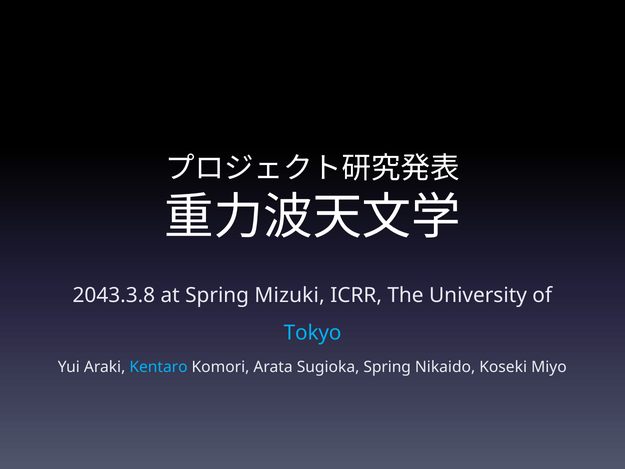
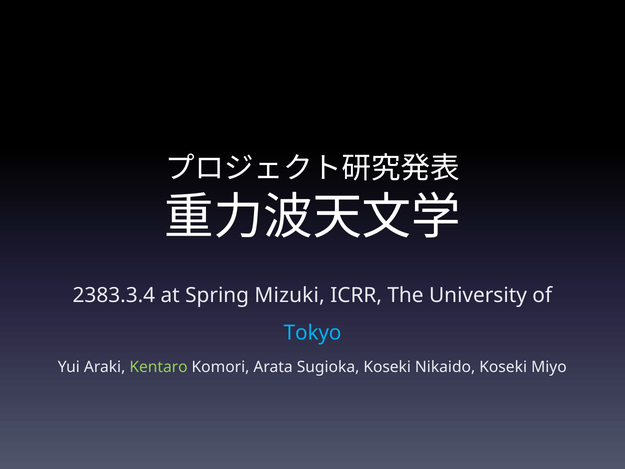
2043.3.8: 2043.3.8 -> 2383.3.4 (114, 295)
Kentaro colour: light blue -> light green (158, 367)
Sugioka Spring: Spring -> Koseki (387, 367)
